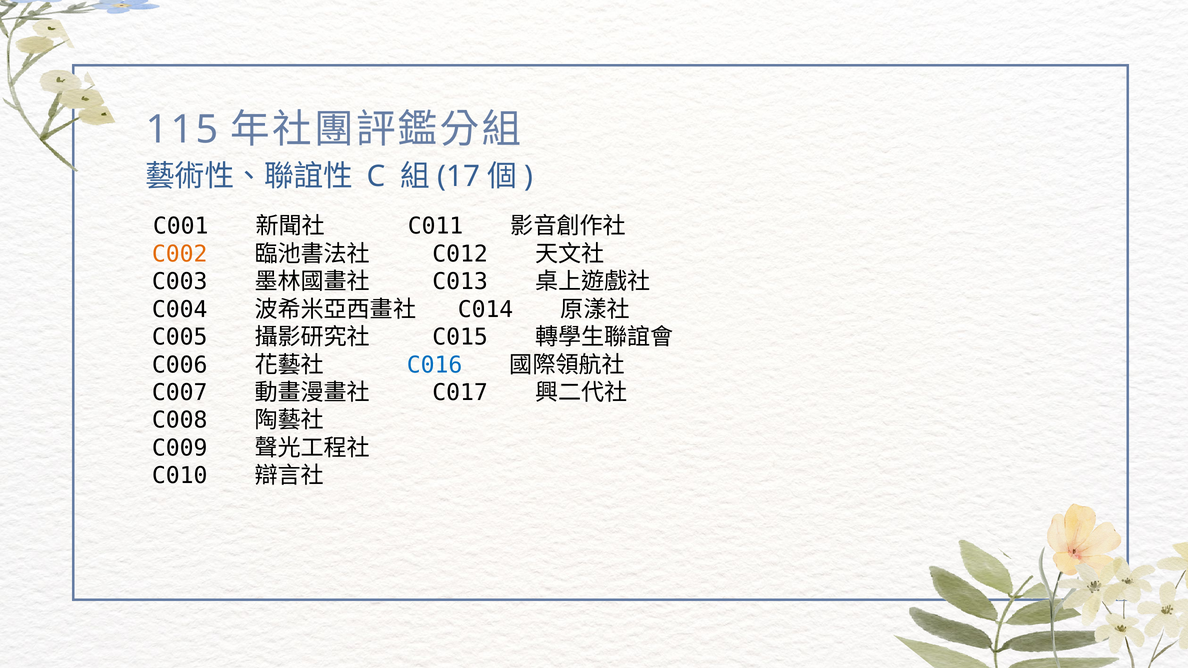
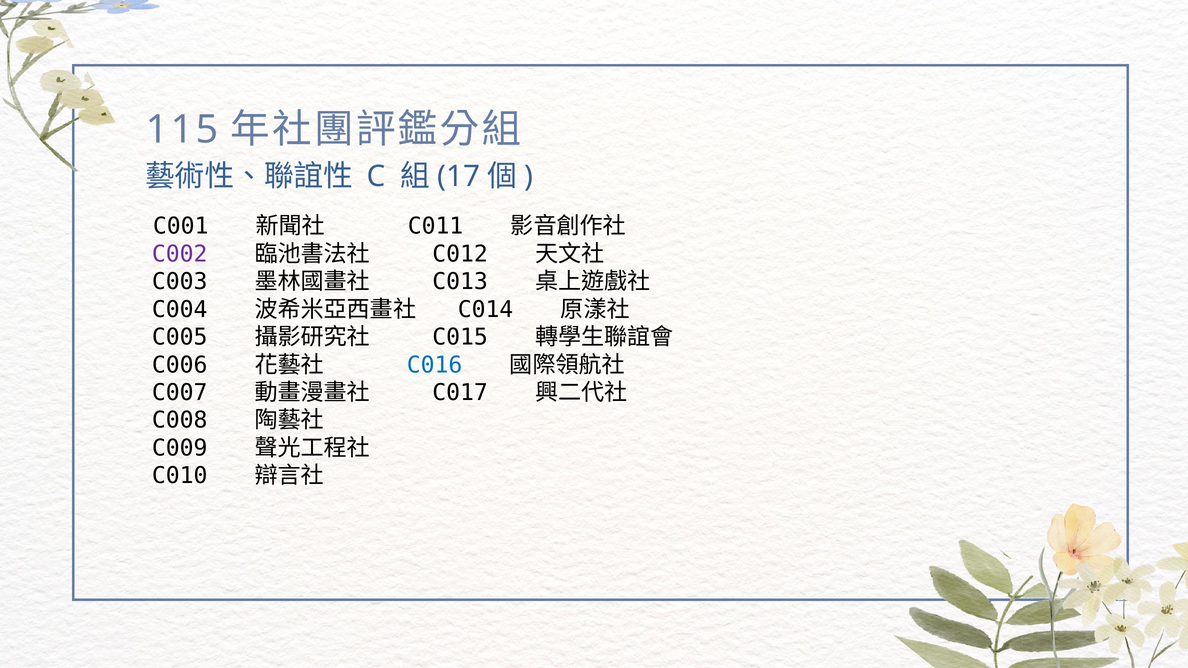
C002 colour: orange -> purple (180, 254)
